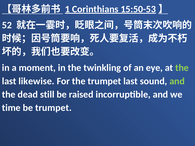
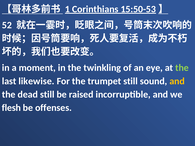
trumpet last: last -> still (131, 81)
and colour: light green -> yellow (177, 81)
time: time -> flesh (11, 108)
be trumpet: trumpet -> offenses (53, 108)
